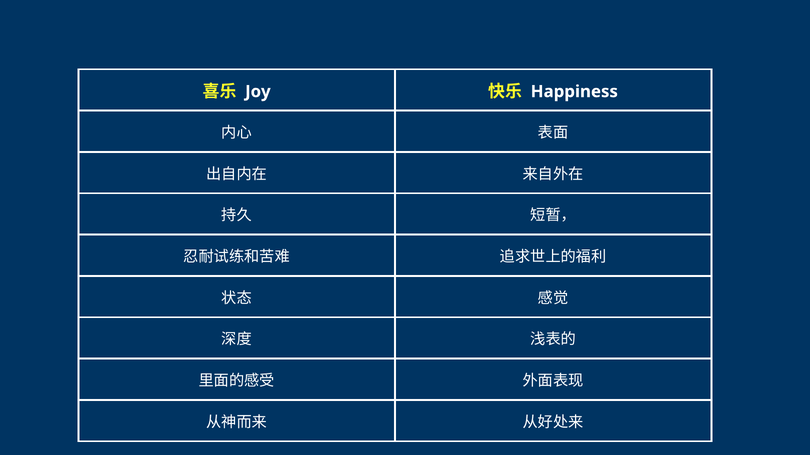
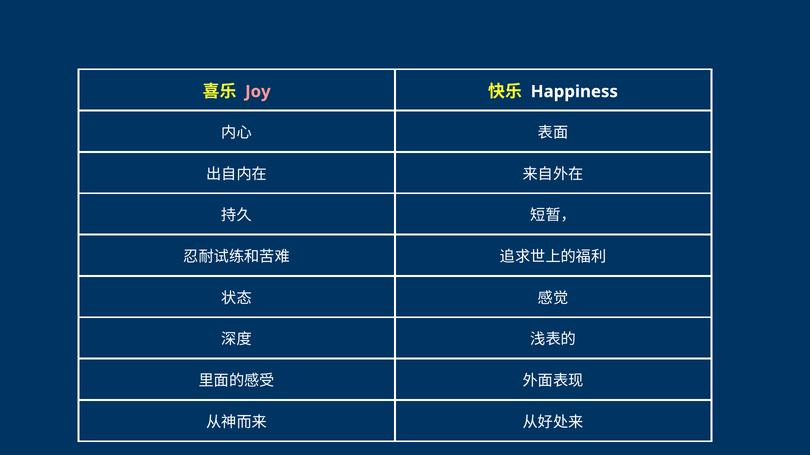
Joy colour: white -> pink (258, 92)
